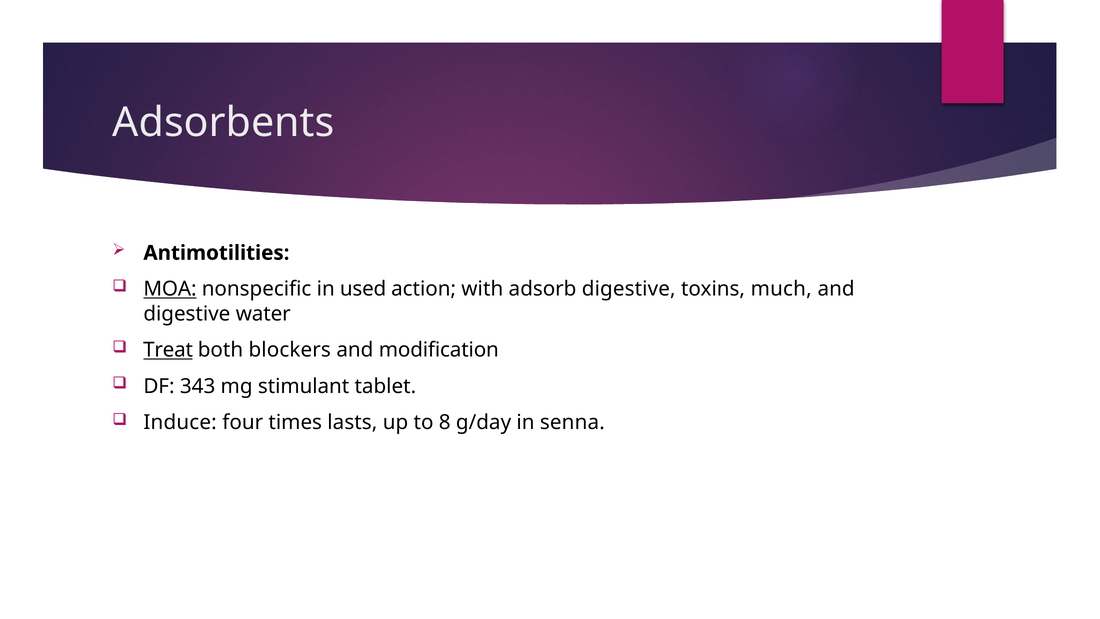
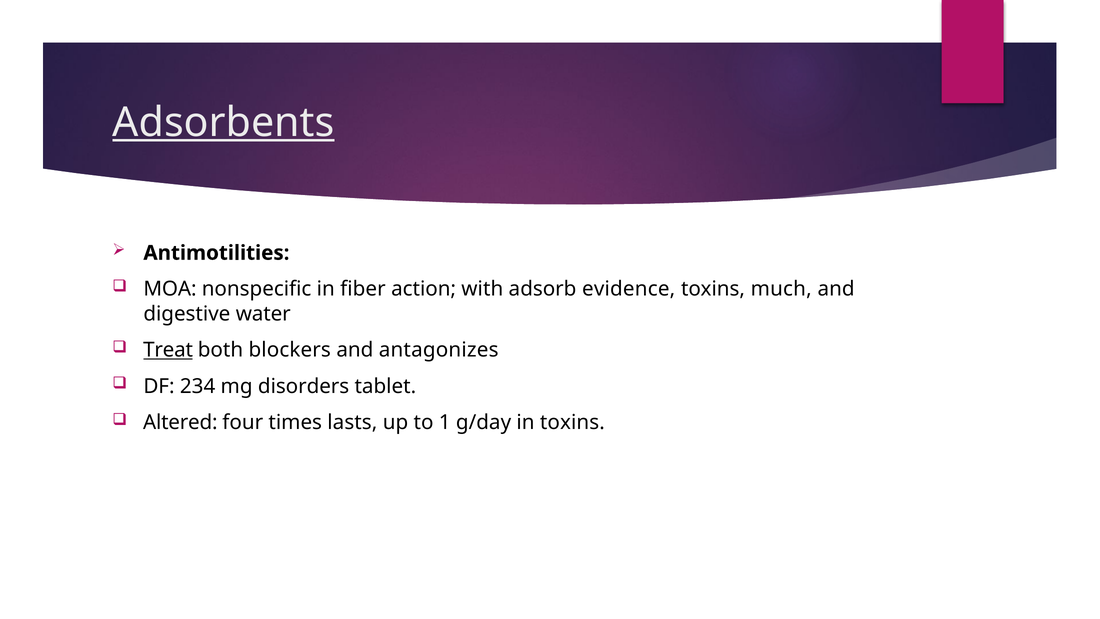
Adsorbents underline: none -> present (223, 123)
MOA underline: present -> none (170, 289)
used: used -> fiber (363, 289)
adsorb digestive: digestive -> evidence (629, 289)
modification: modification -> antagonizes (439, 350)
343: 343 -> 234 (198, 386)
stimulant: stimulant -> disorders (304, 386)
Induce: Induce -> Altered (180, 422)
8: 8 -> 1 (445, 422)
in senna: senna -> toxins (572, 422)
